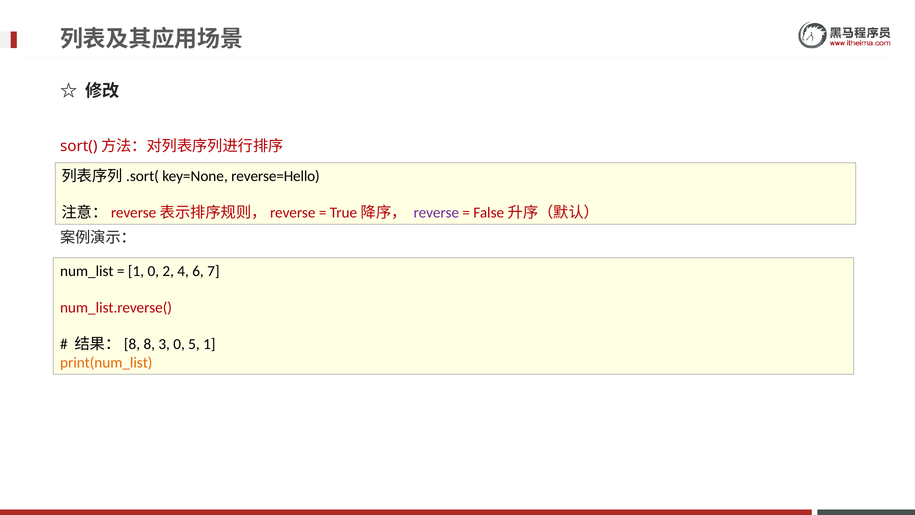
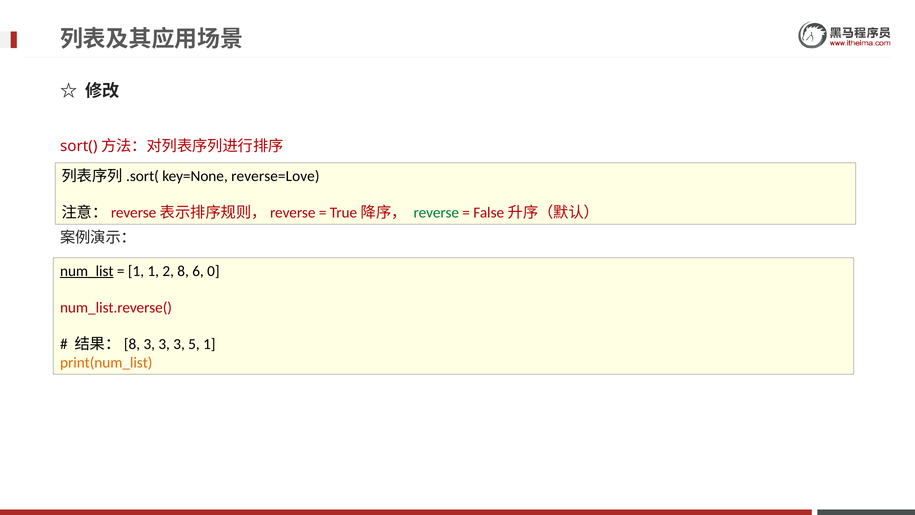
reverse=Hello: reverse=Hello -> reverse=Love (275, 176)
reverse colour: purple -> green (436, 213)
num_list underline: none -> present (87, 271)
1 0: 0 -> 1 (153, 271)
4: 4 -> 8 (183, 271)
7: 7 -> 0 (213, 271)
8: 8 -> 3 (149, 344)
0: 0 -> 3 (179, 344)
